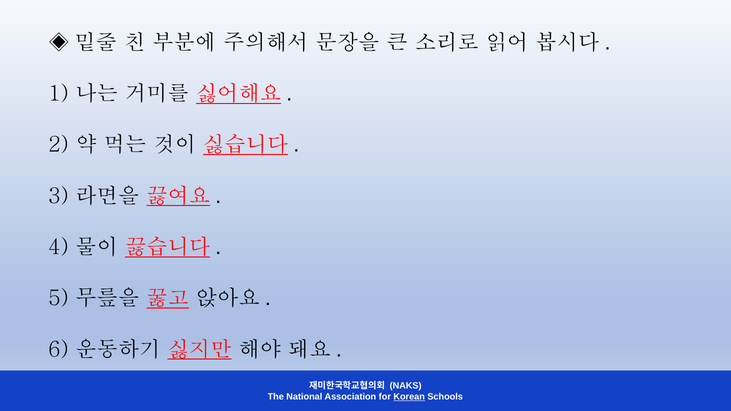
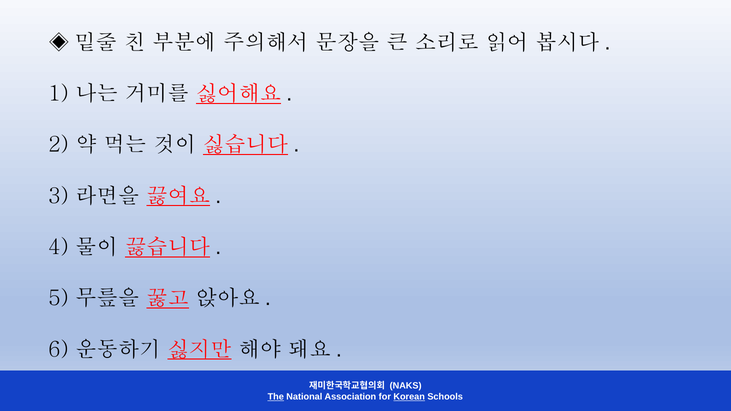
The underline: none -> present (276, 397)
